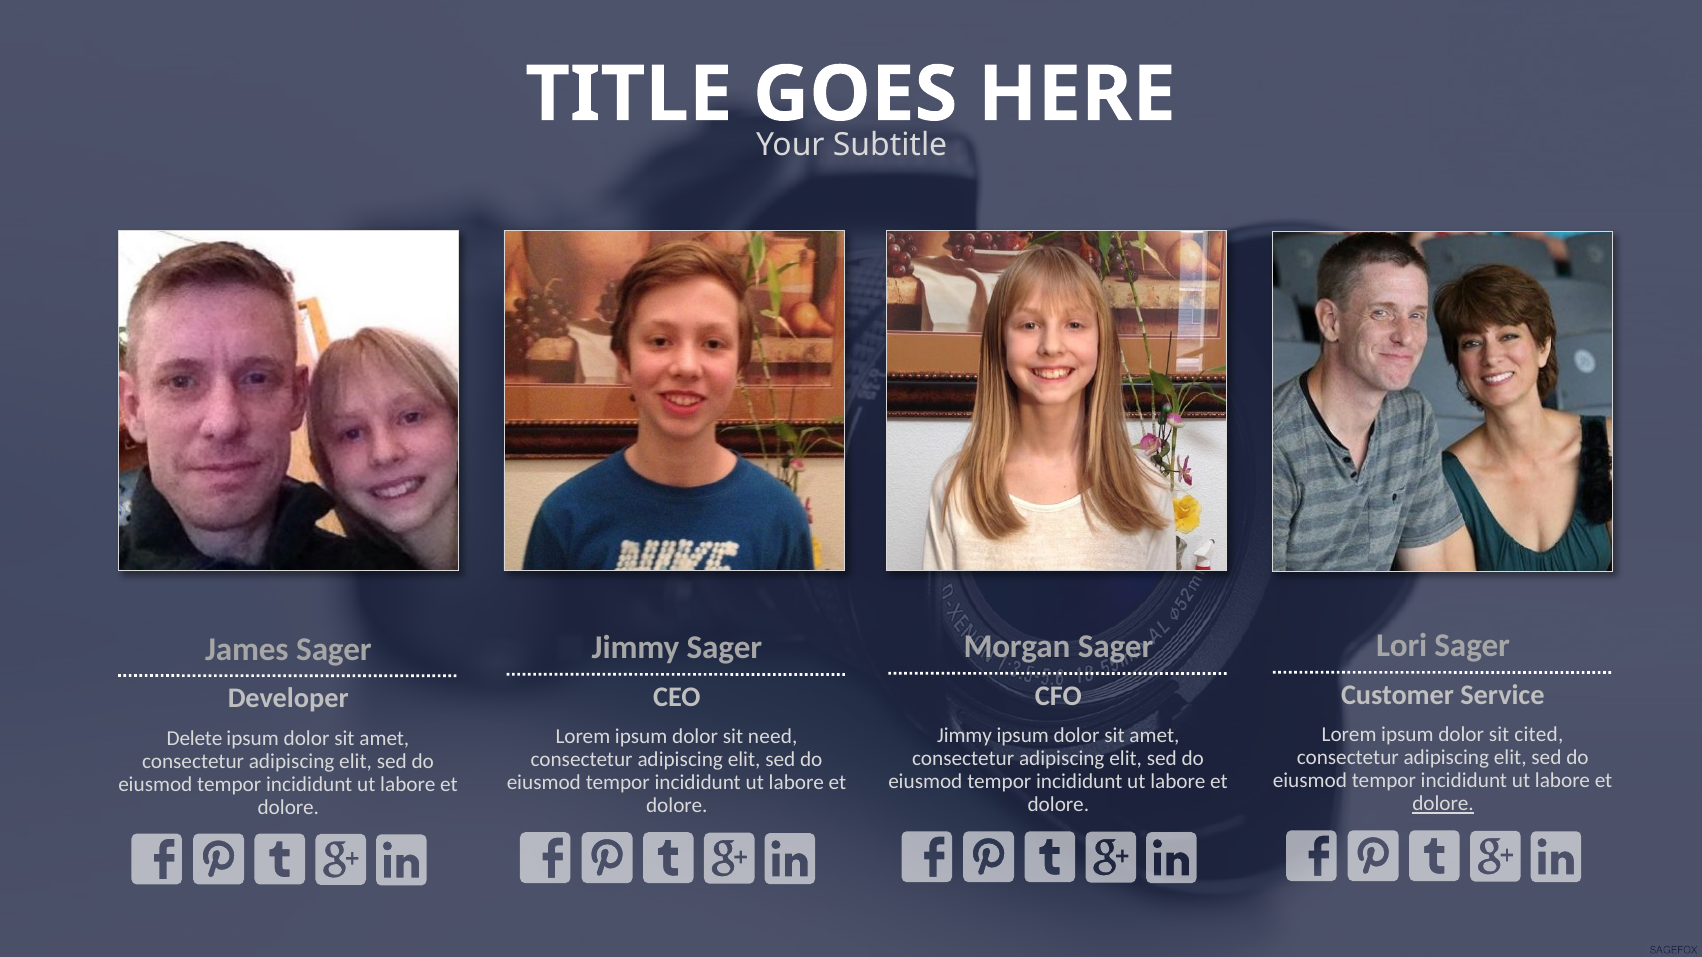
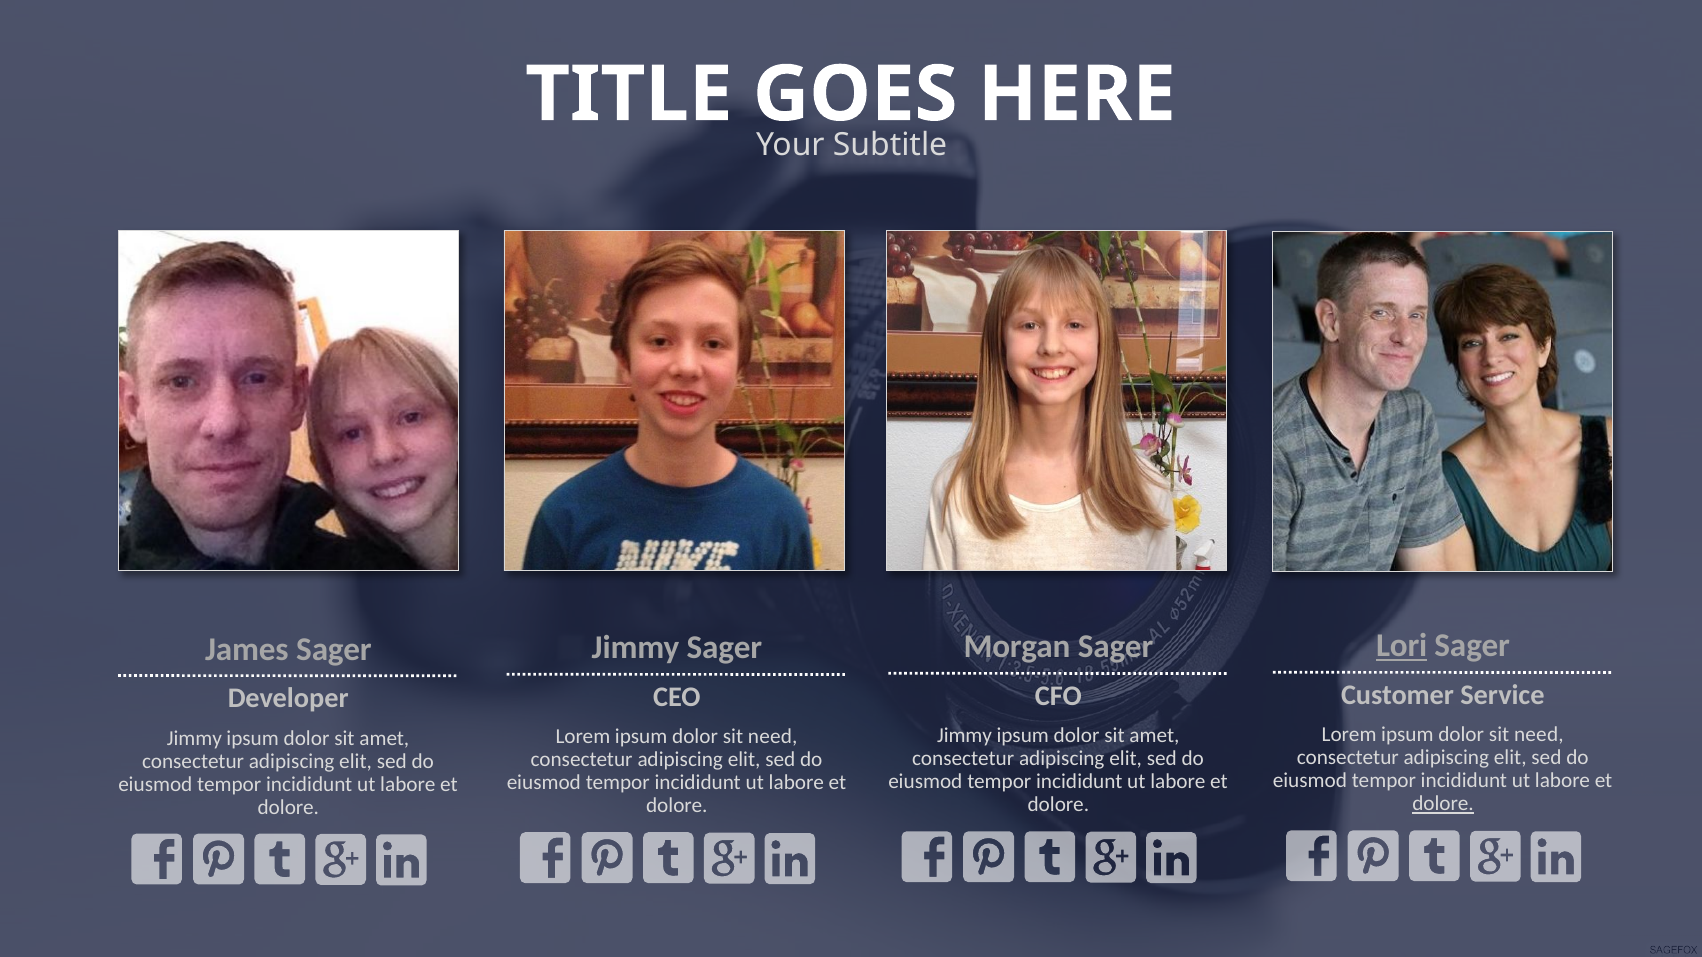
Lori underline: none -> present (1402, 646)
cited: cited -> need (1539, 735)
Delete: Delete -> Jimmy (194, 738)
